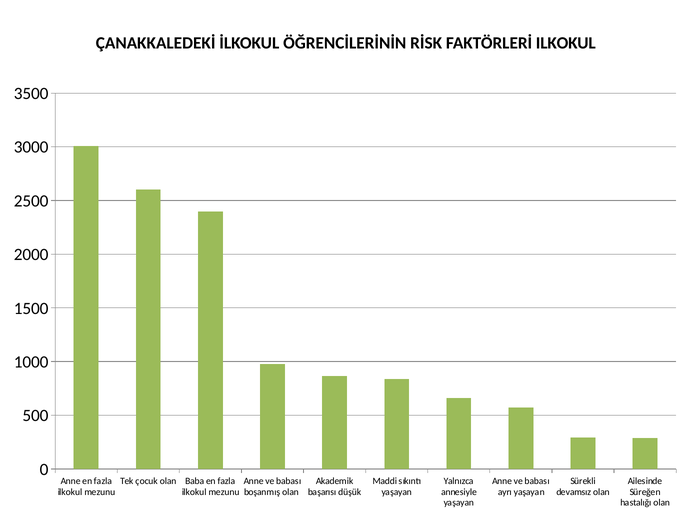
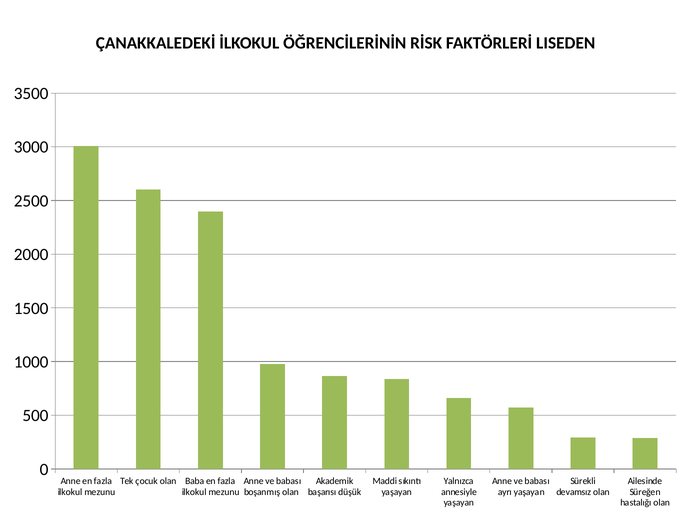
FAKTÖRLERİ ILKOKUL: ILKOKUL -> LISEDEN (566, 43)
